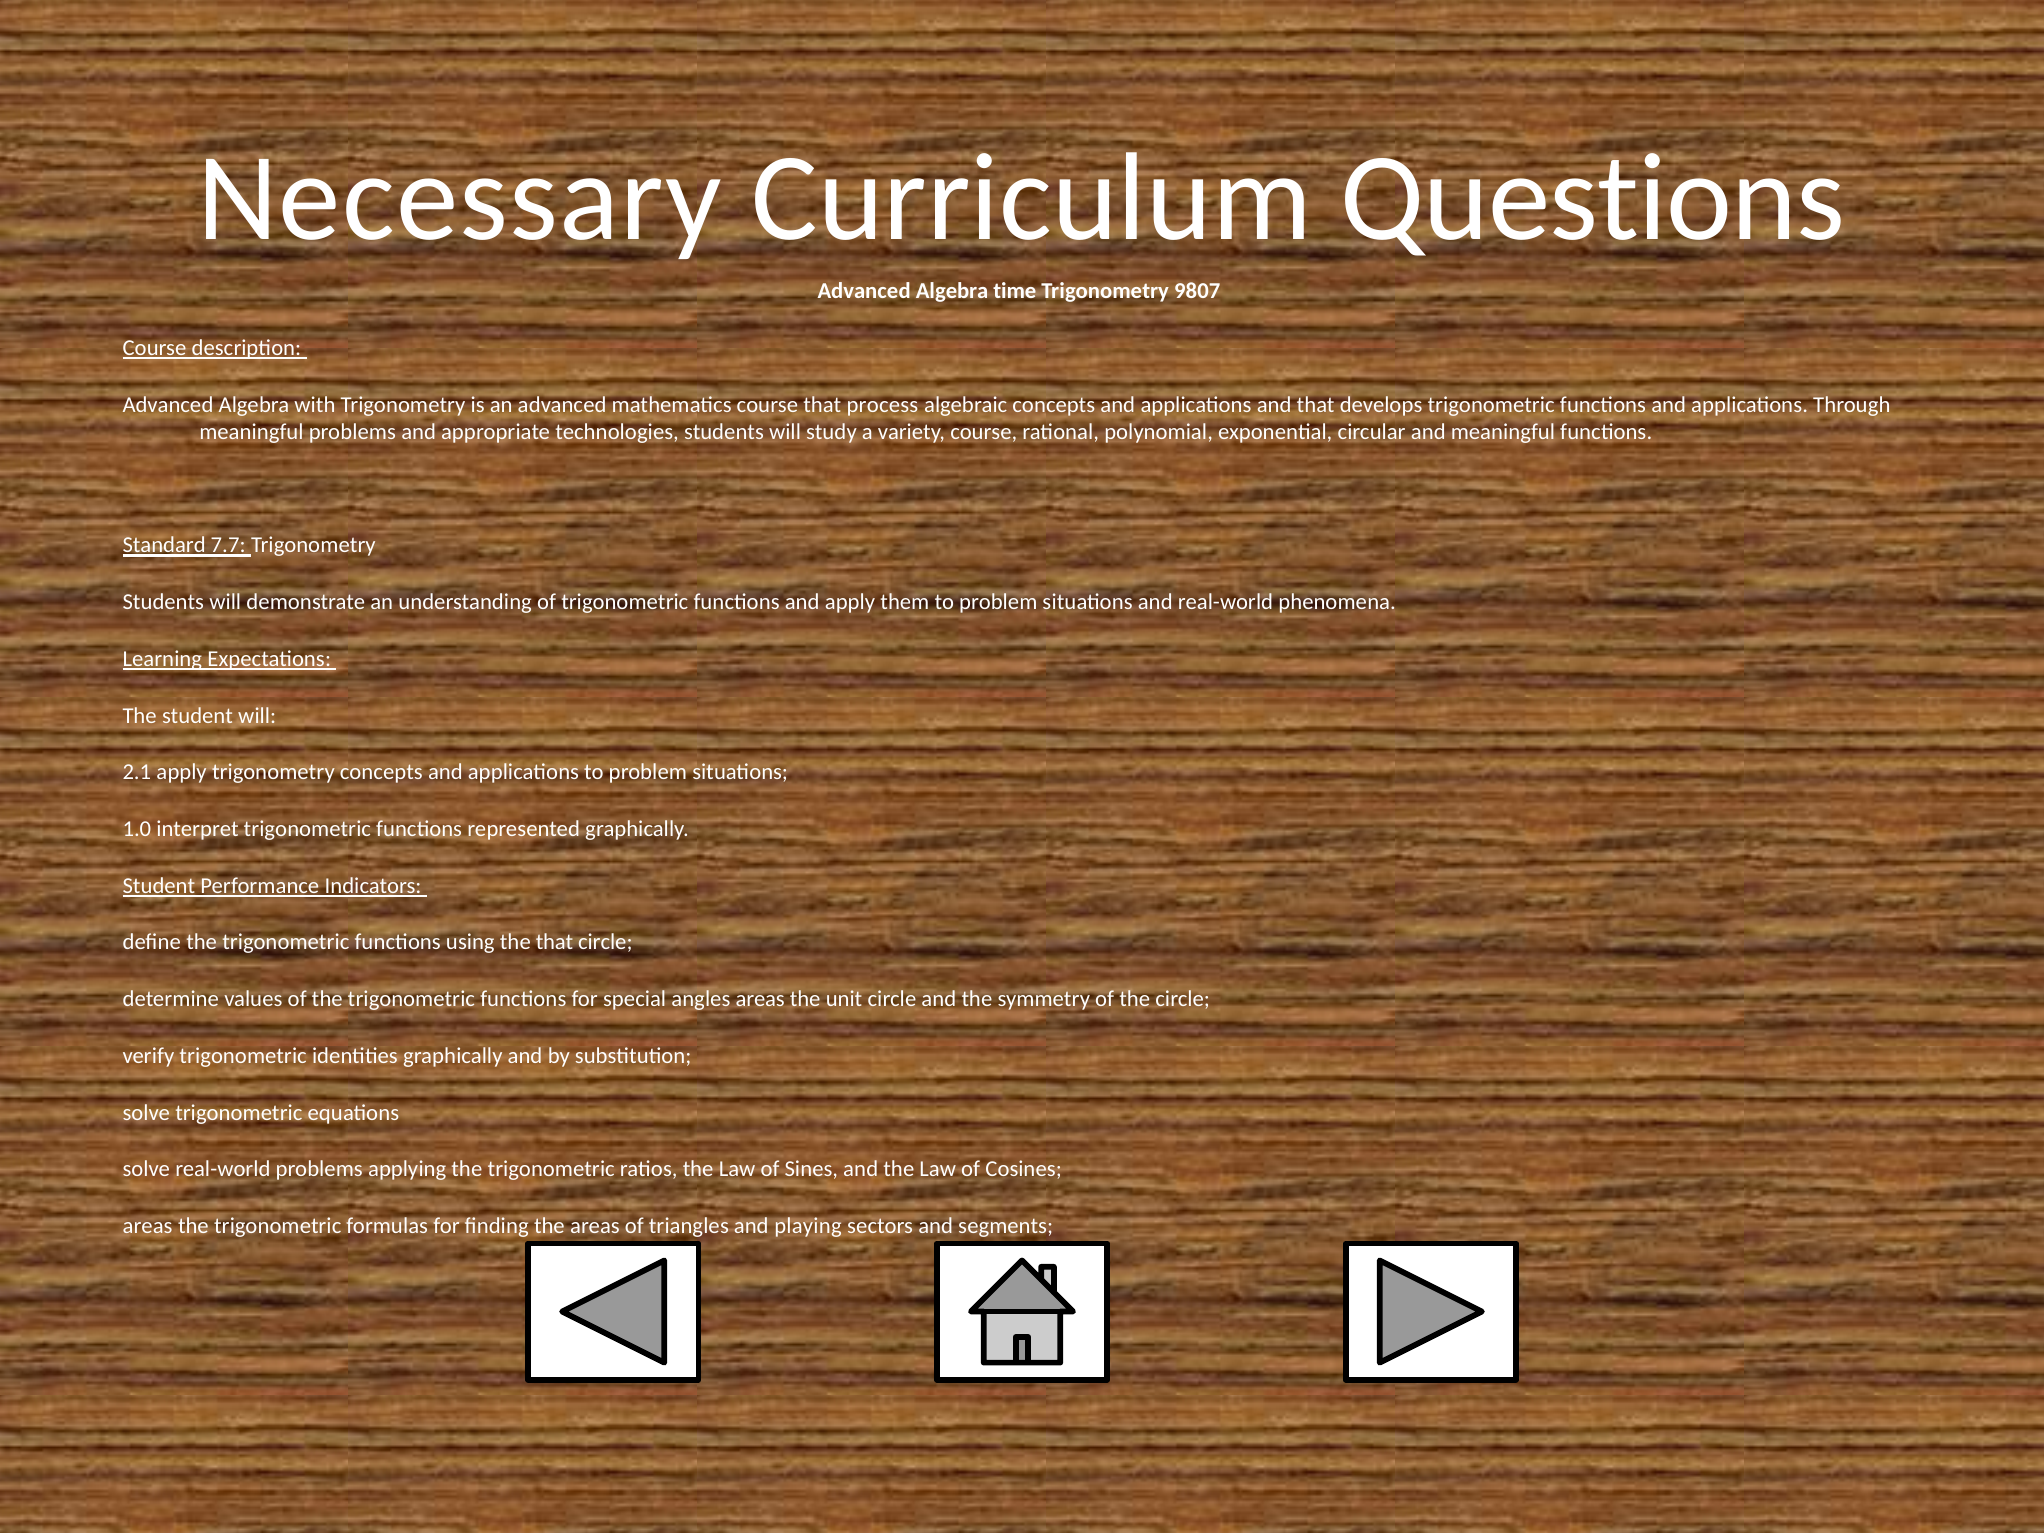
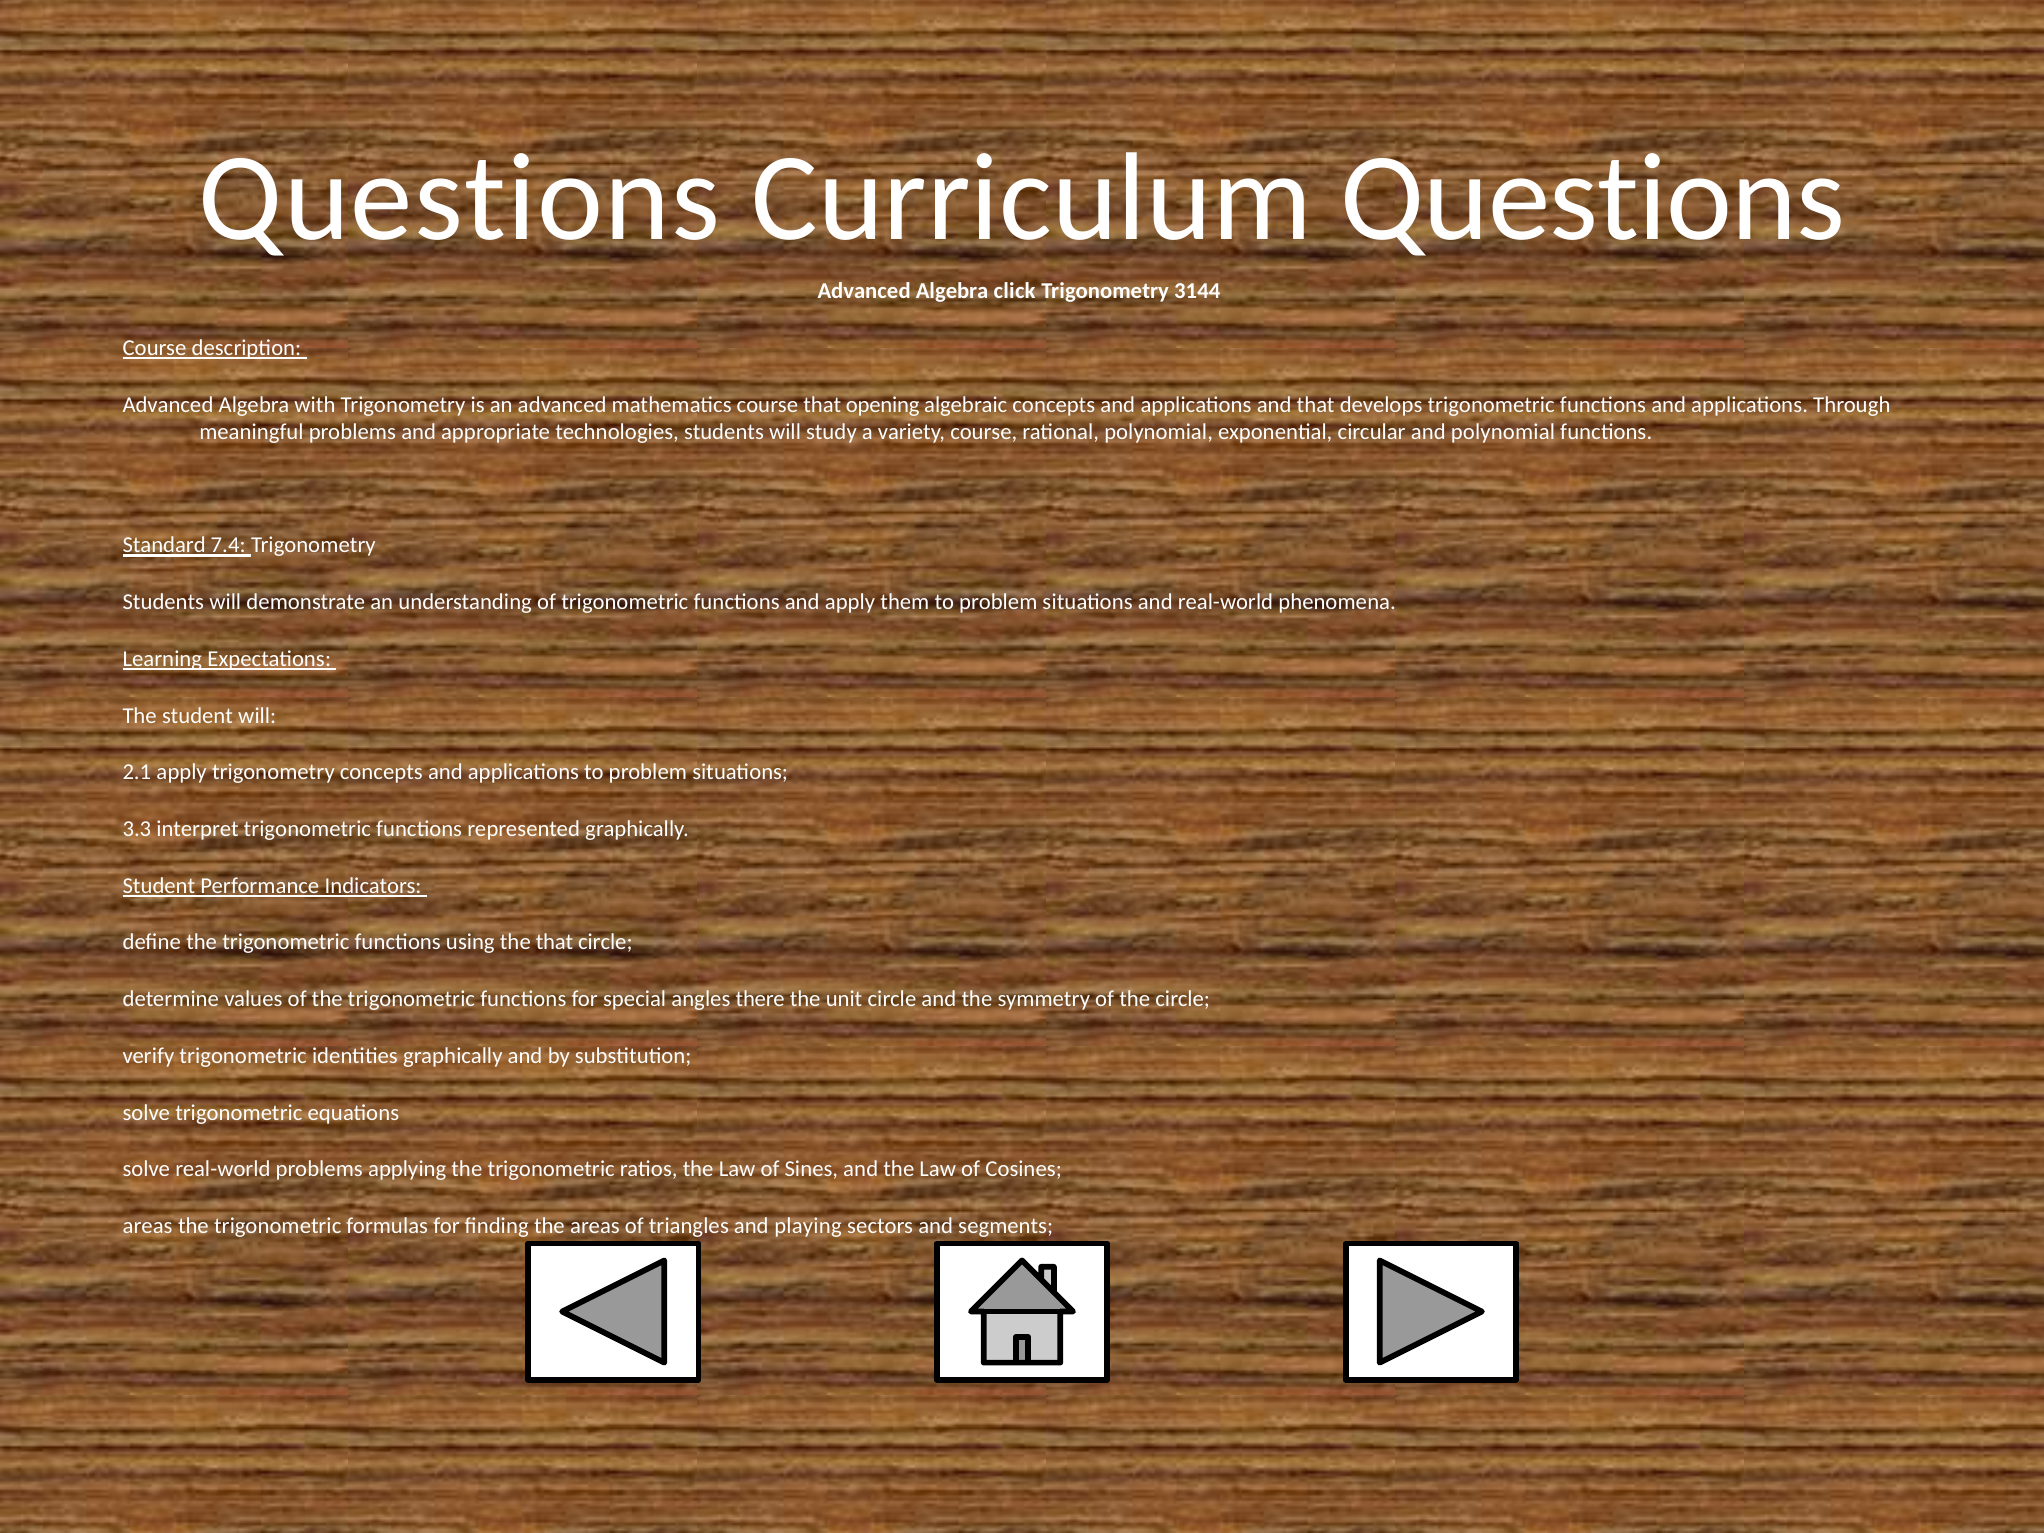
Necessary: Necessary -> Questions (459, 198)
time: time -> click (1015, 291)
9807: 9807 -> 3144 (1197, 291)
process: process -> opening (883, 405)
and meaningful: meaningful -> polynomial (1503, 432)
7.7: 7.7 -> 7.4 (228, 545)
1.0: 1.0 -> 3.3 (137, 829)
angles areas: areas -> there (760, 999)
